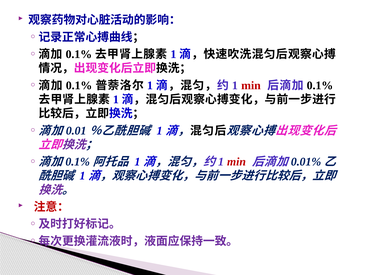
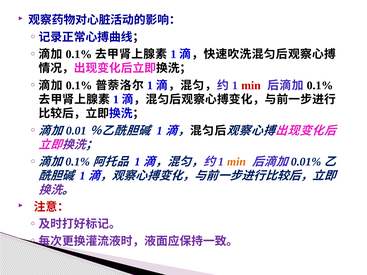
min colour: red -> orange (236, 162)
